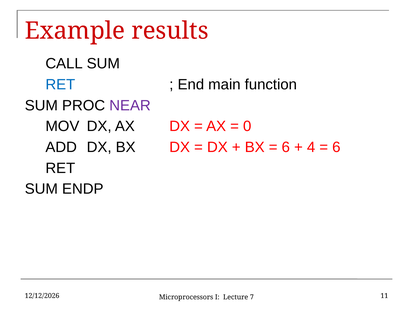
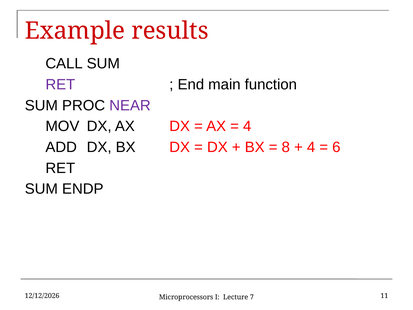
RET colour: blue -> purple (60, 85)
0: 0 -> 4 (247, 126)
6: 6 -> 8 (286, 147)
